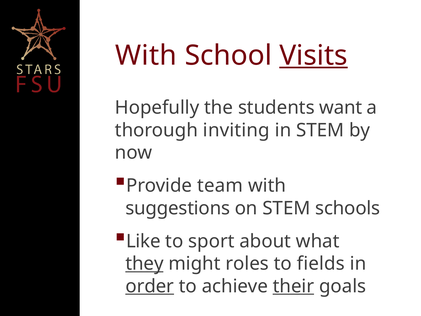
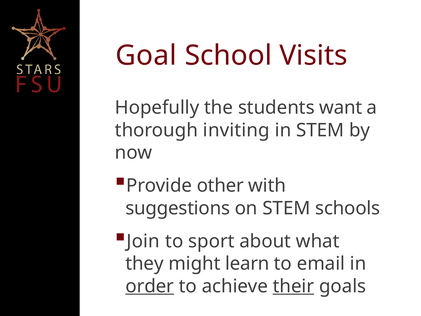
With: With -> Goal (146, 55)
Visits underline: present -> none (314, 55)
team: team -> other (220, 186)
Like: Like -> Join (143, 241)
they underline: present -> none (145, 263)
roles: roles -> learn (247, 263)
fields: fields -> email (321, 263)
